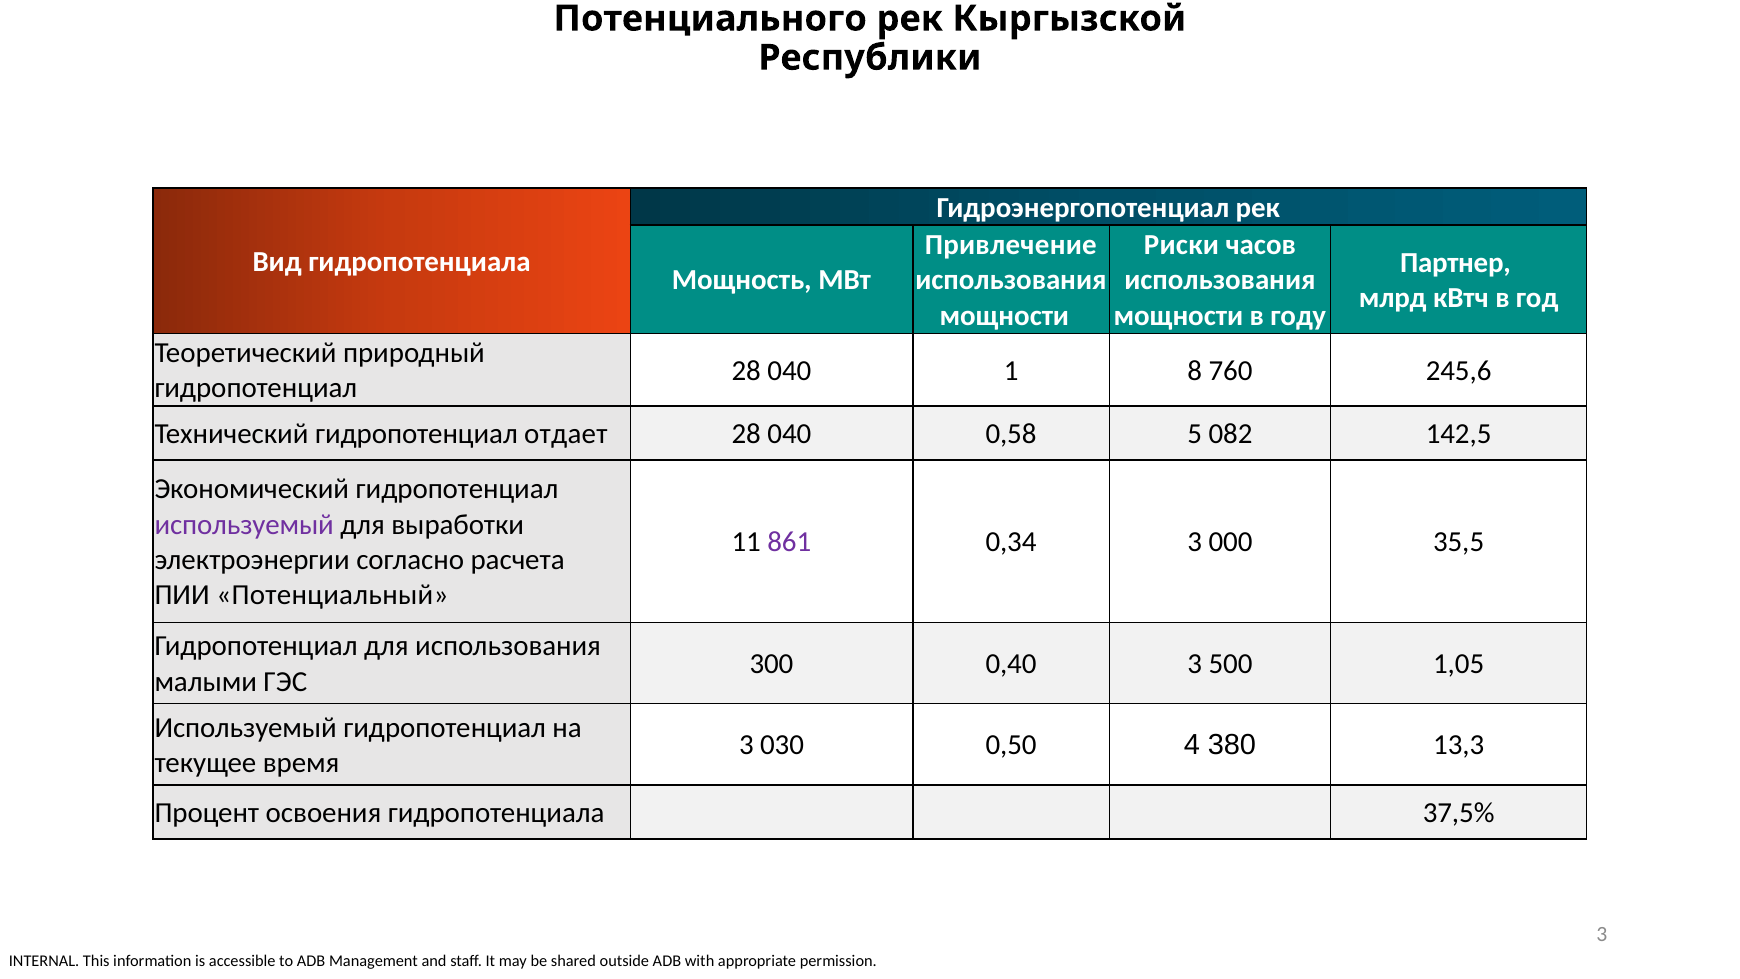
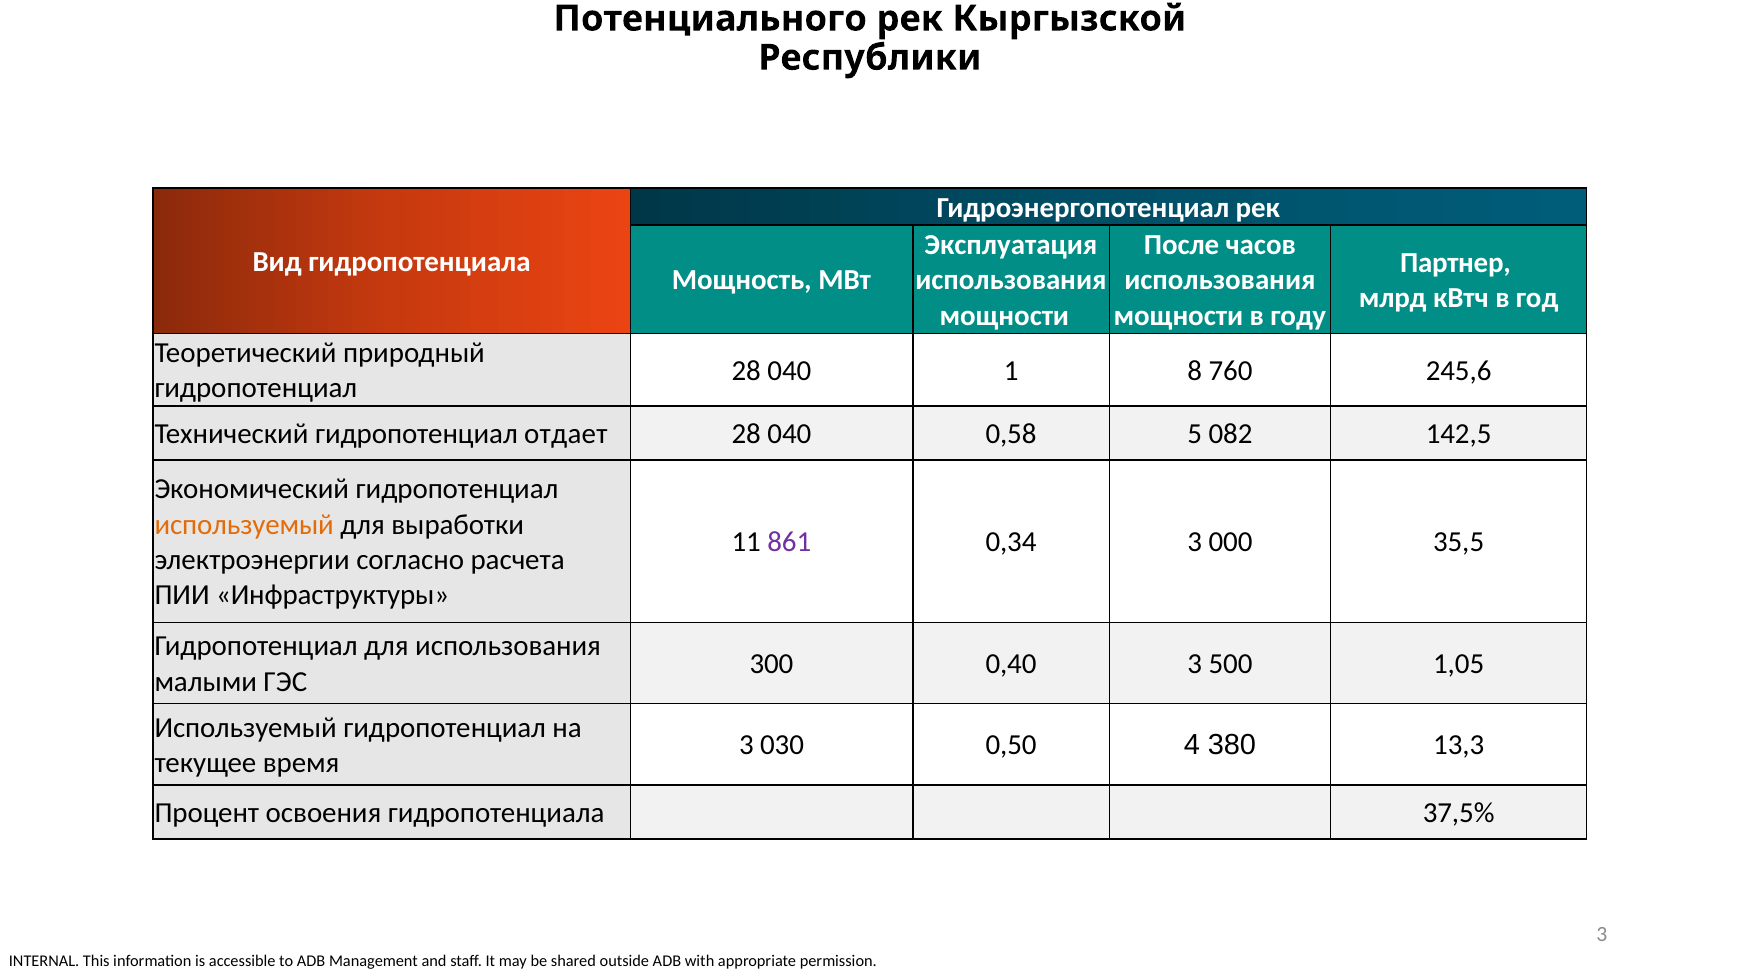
Привлечение: Привлечение -> Эксплуатация (1011, 245)
Риски: Риски -> После (1182, 245)
используемый colour: purple -> orange (244, 524)
Потенциальный: Потенциальный -> Инфраструктуры (333, 595)
